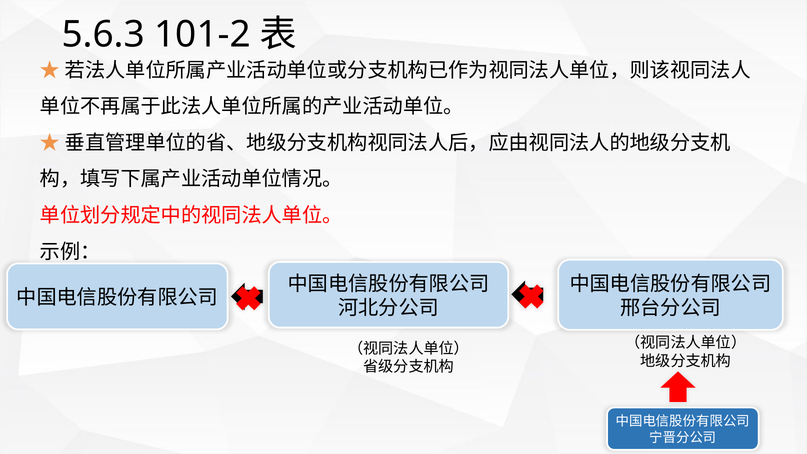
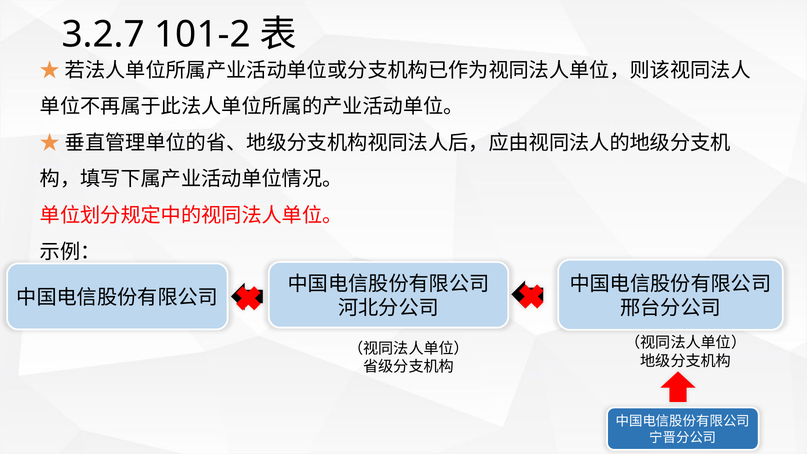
5.6.3: 5.6.3 -> 3.2.7 (103, 34)
